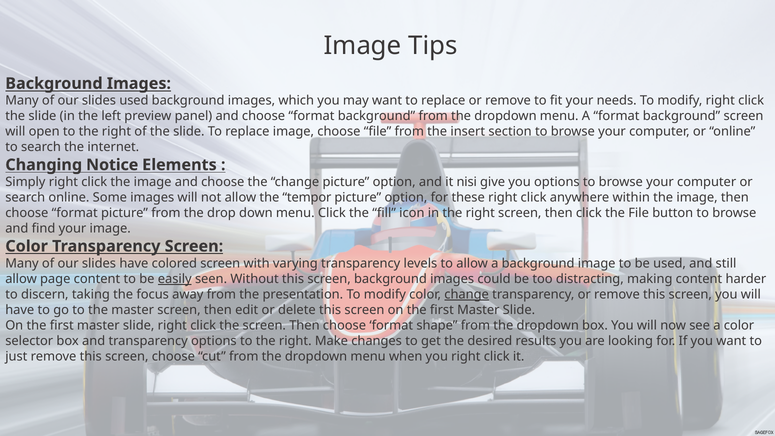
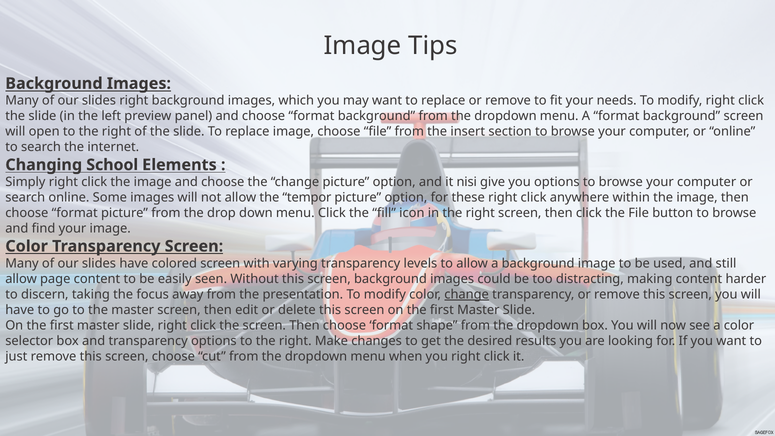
slides used: used -> right (134, 101)
Notice: Notice -> School (112, 165)
easily underline: present -> none (175, 279)
